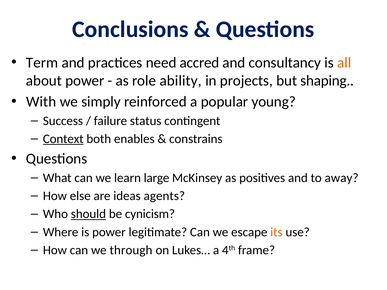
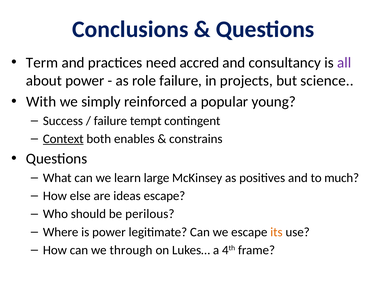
all colour: orange -> purple (344, 63)
role ability: ability -> failure (181, 81)
shaping: shaping -> science (327, 81)
status: status -> tempt (146, 121)
away: away -> much (342, 178)
ideas agents: agents -> escape (164, 196)
should underline: present -> none (88, 214)
cynicism: cynicism -> perilous (150, 214)
